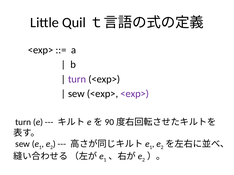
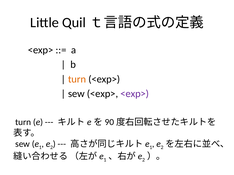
turn colour: purple -> orange (77, 79)
